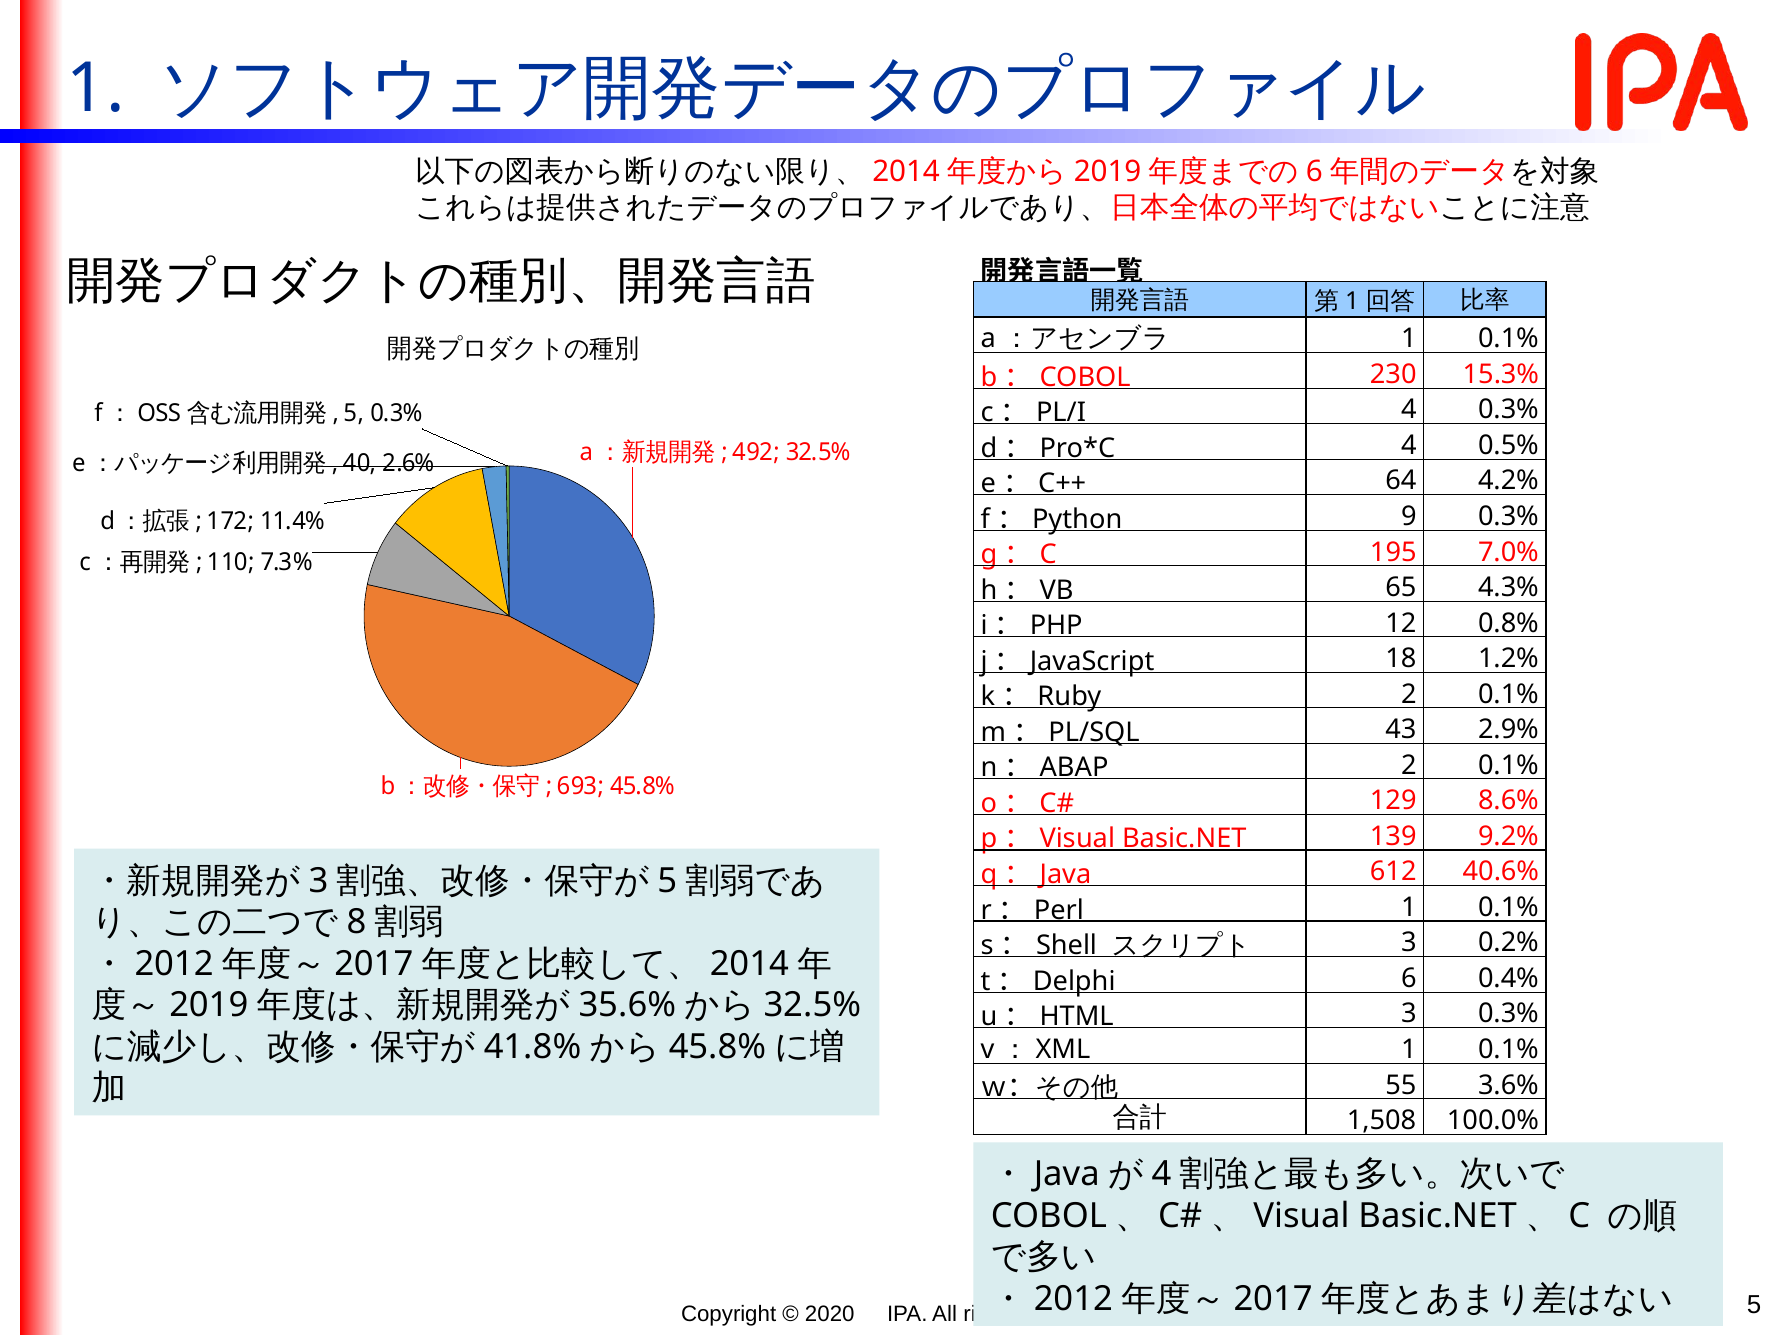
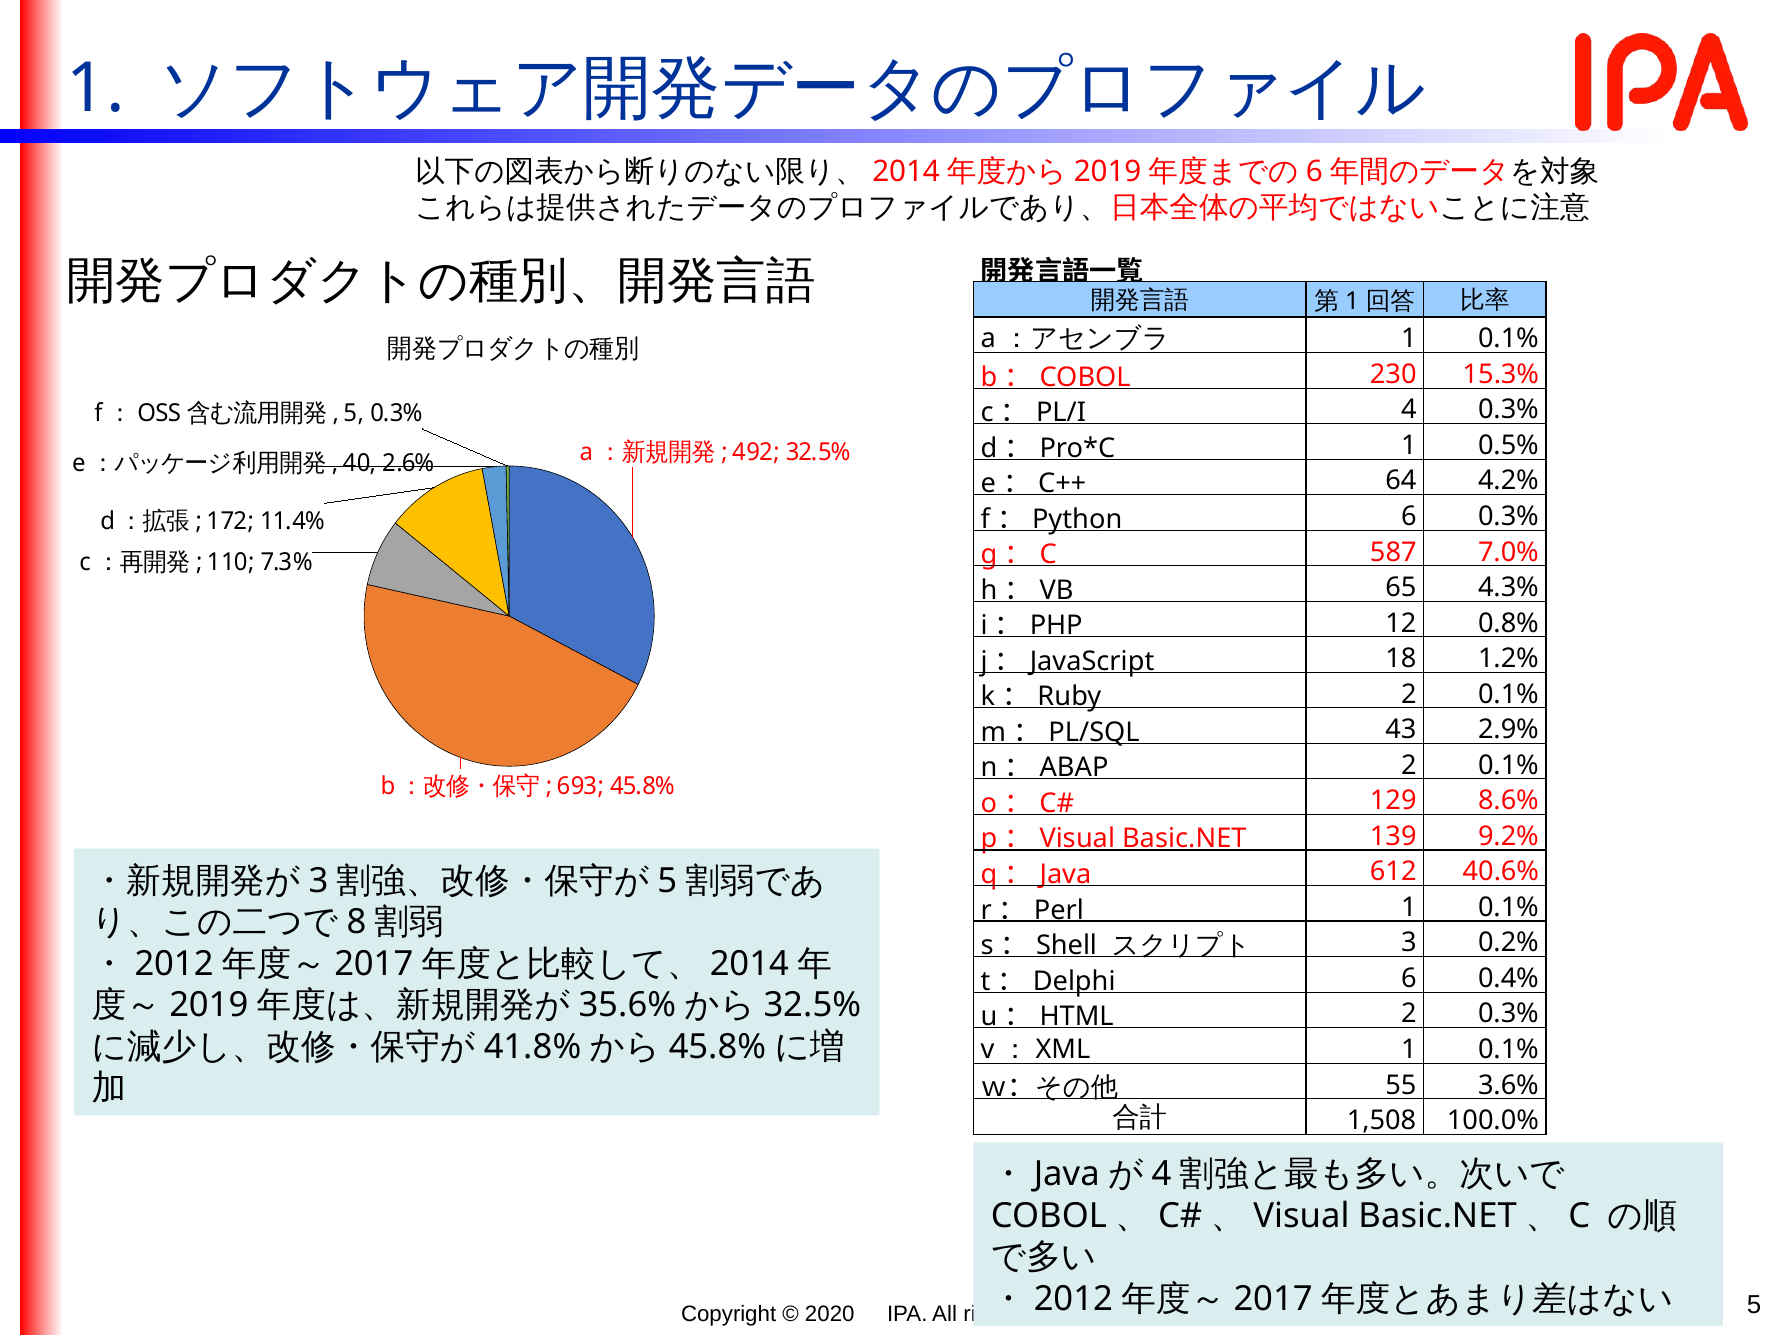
4: 4 -> 1 (1409, 445)
9: 9 -> 6 (1409, 516)
195: 195 -> 587 (1393, 552)
3: 3 -> 2 (1409, 1013)
